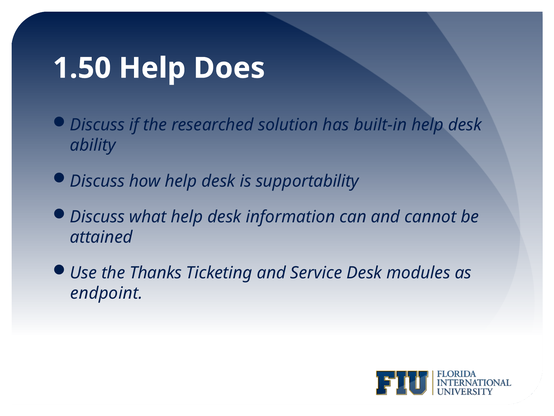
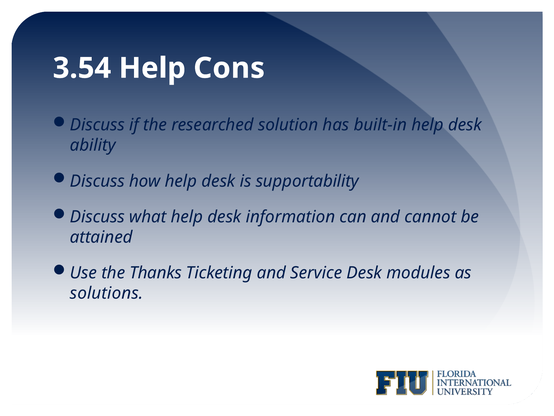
1.50: 1.50 -> 3.54 (82, 68)
Does: Does -> Cons (229, 68)
endpoint: endpoint -> solutions (107, 293)
